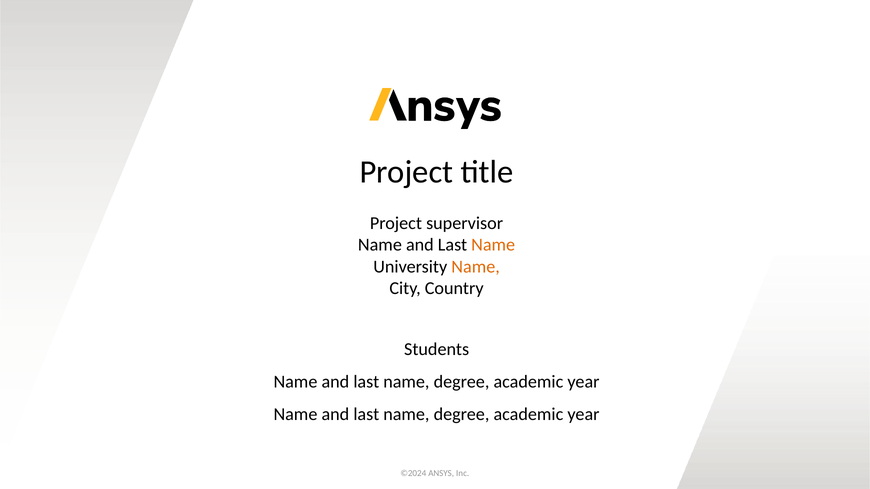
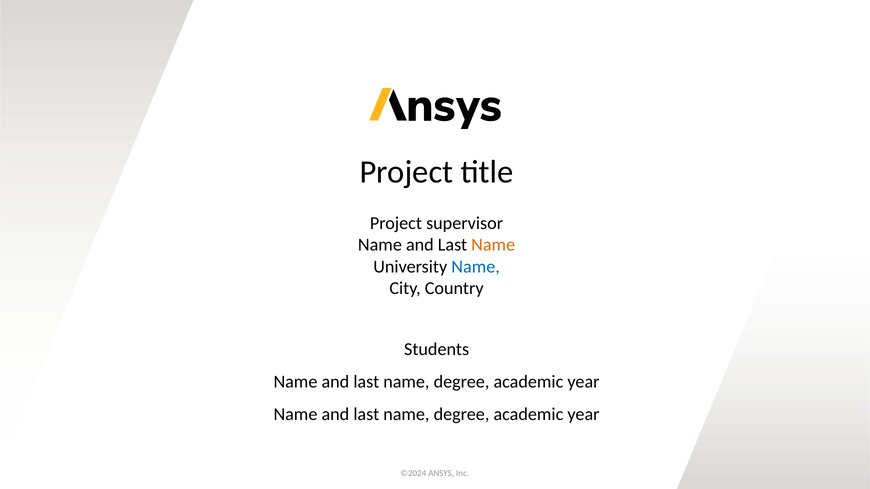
Name colour: orange -> blue (476, 267)
